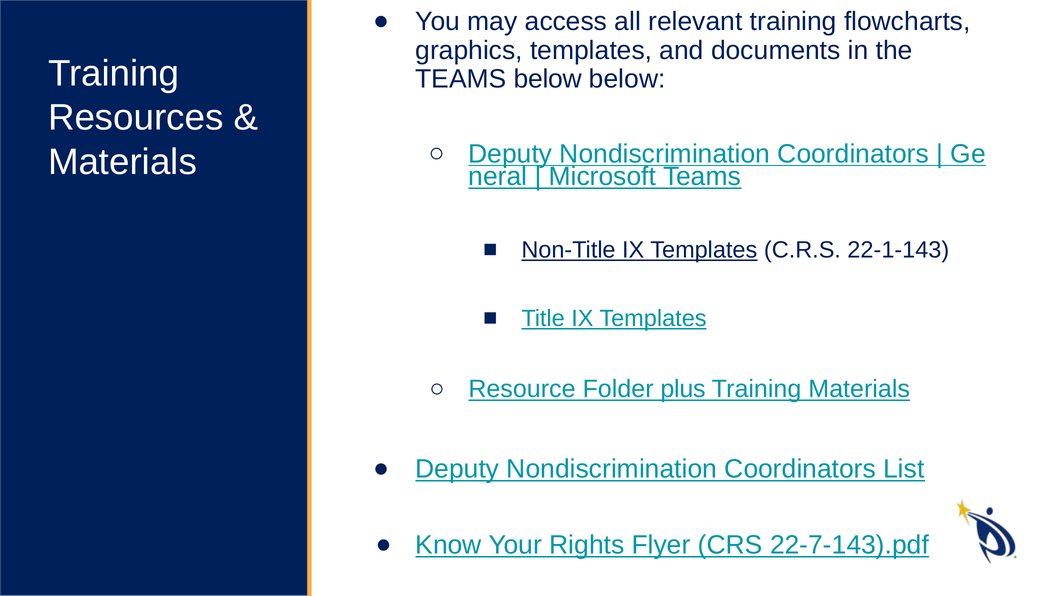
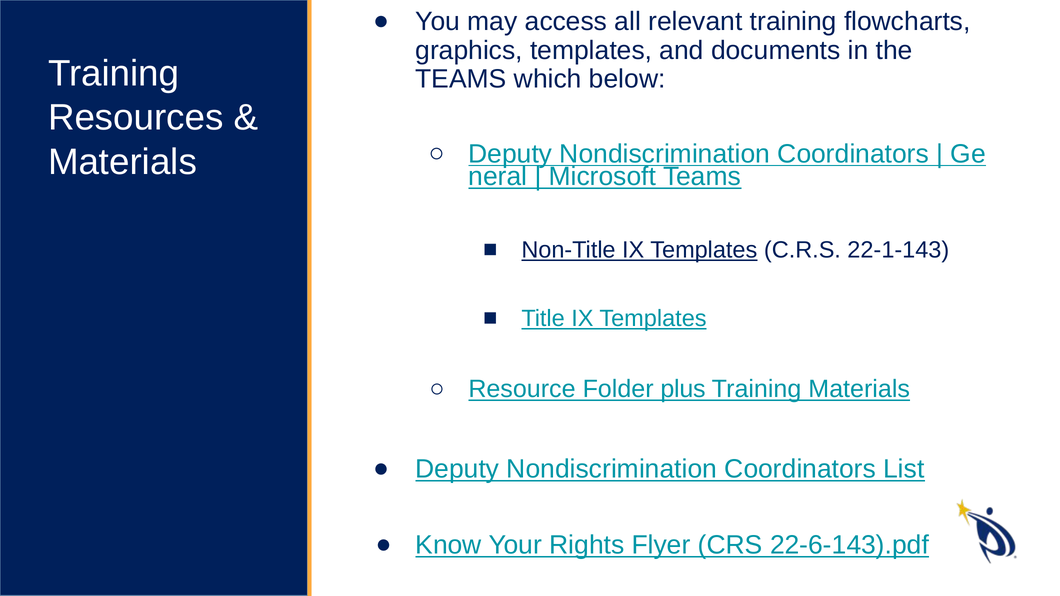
TEAMS below: below -> which (548, 79)
22-7-143).pdf: 22-7-143).pdf -> 22-6-143).pdf (849, 545)
